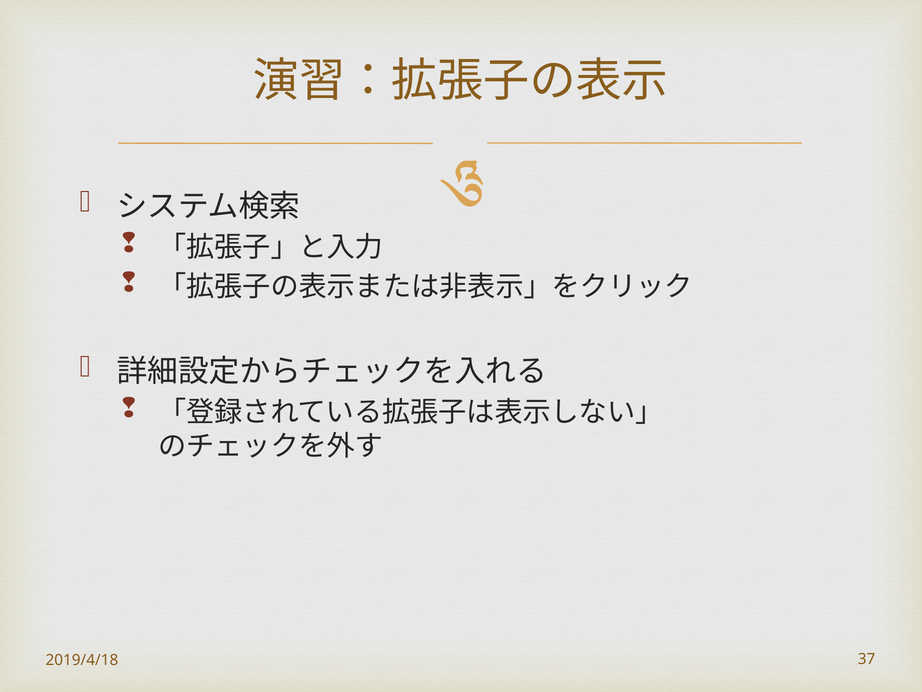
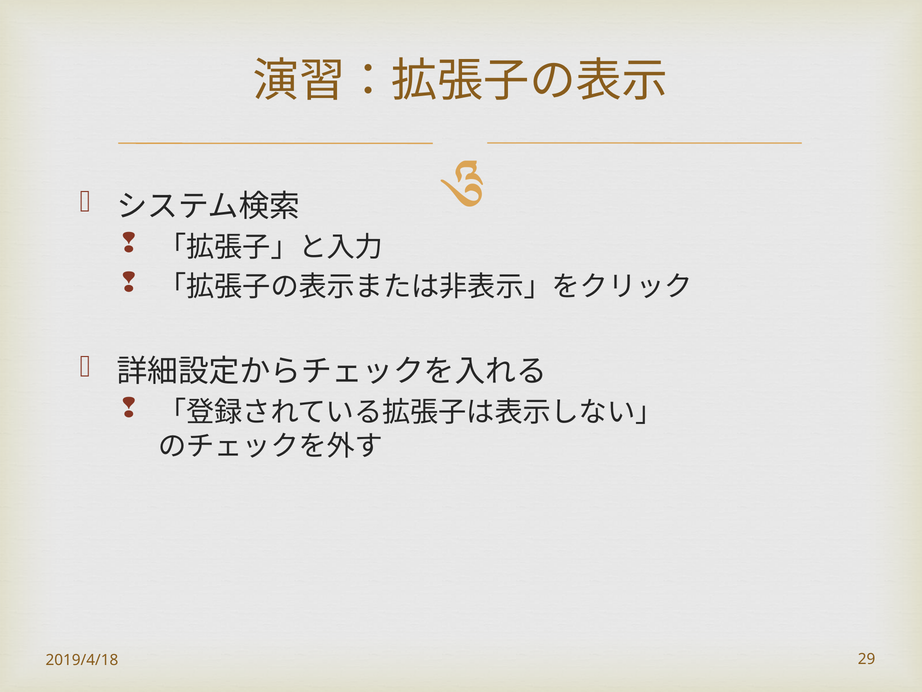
37: 37 -> 29 (867, 659)
